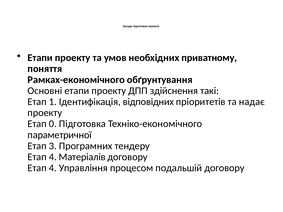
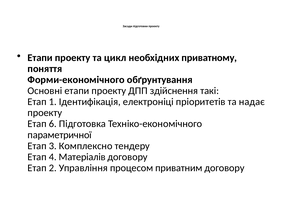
умов: умов -> цикл (115, 58)
Рамках-економічного: Рамках-економічного -> Форми-економічного (76, 80)
відповідних: відповідних -> електроніці (148, 102)
0: 0 -> 6 (53, 124)
Програмних: Програмних -> Комплексно (86, 146)
4: 4 -> 2 (53, 168)
подальшій: подальшій -> приватним (179, 168)
